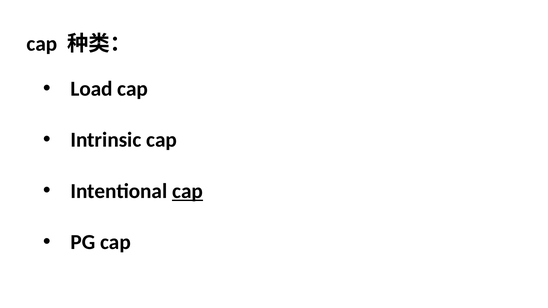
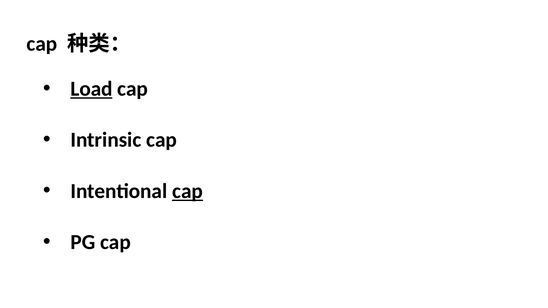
Load underline: none -> present (91, 89)
